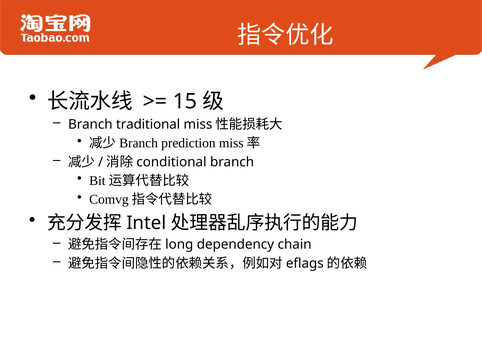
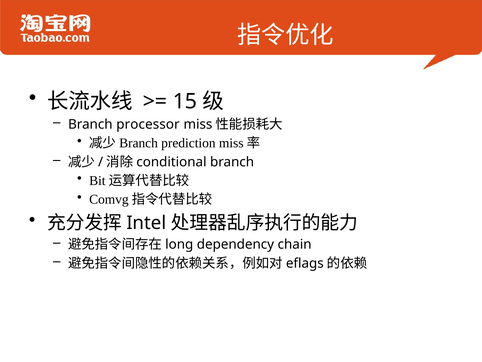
traditional: traditional -> processor (148, 124)
